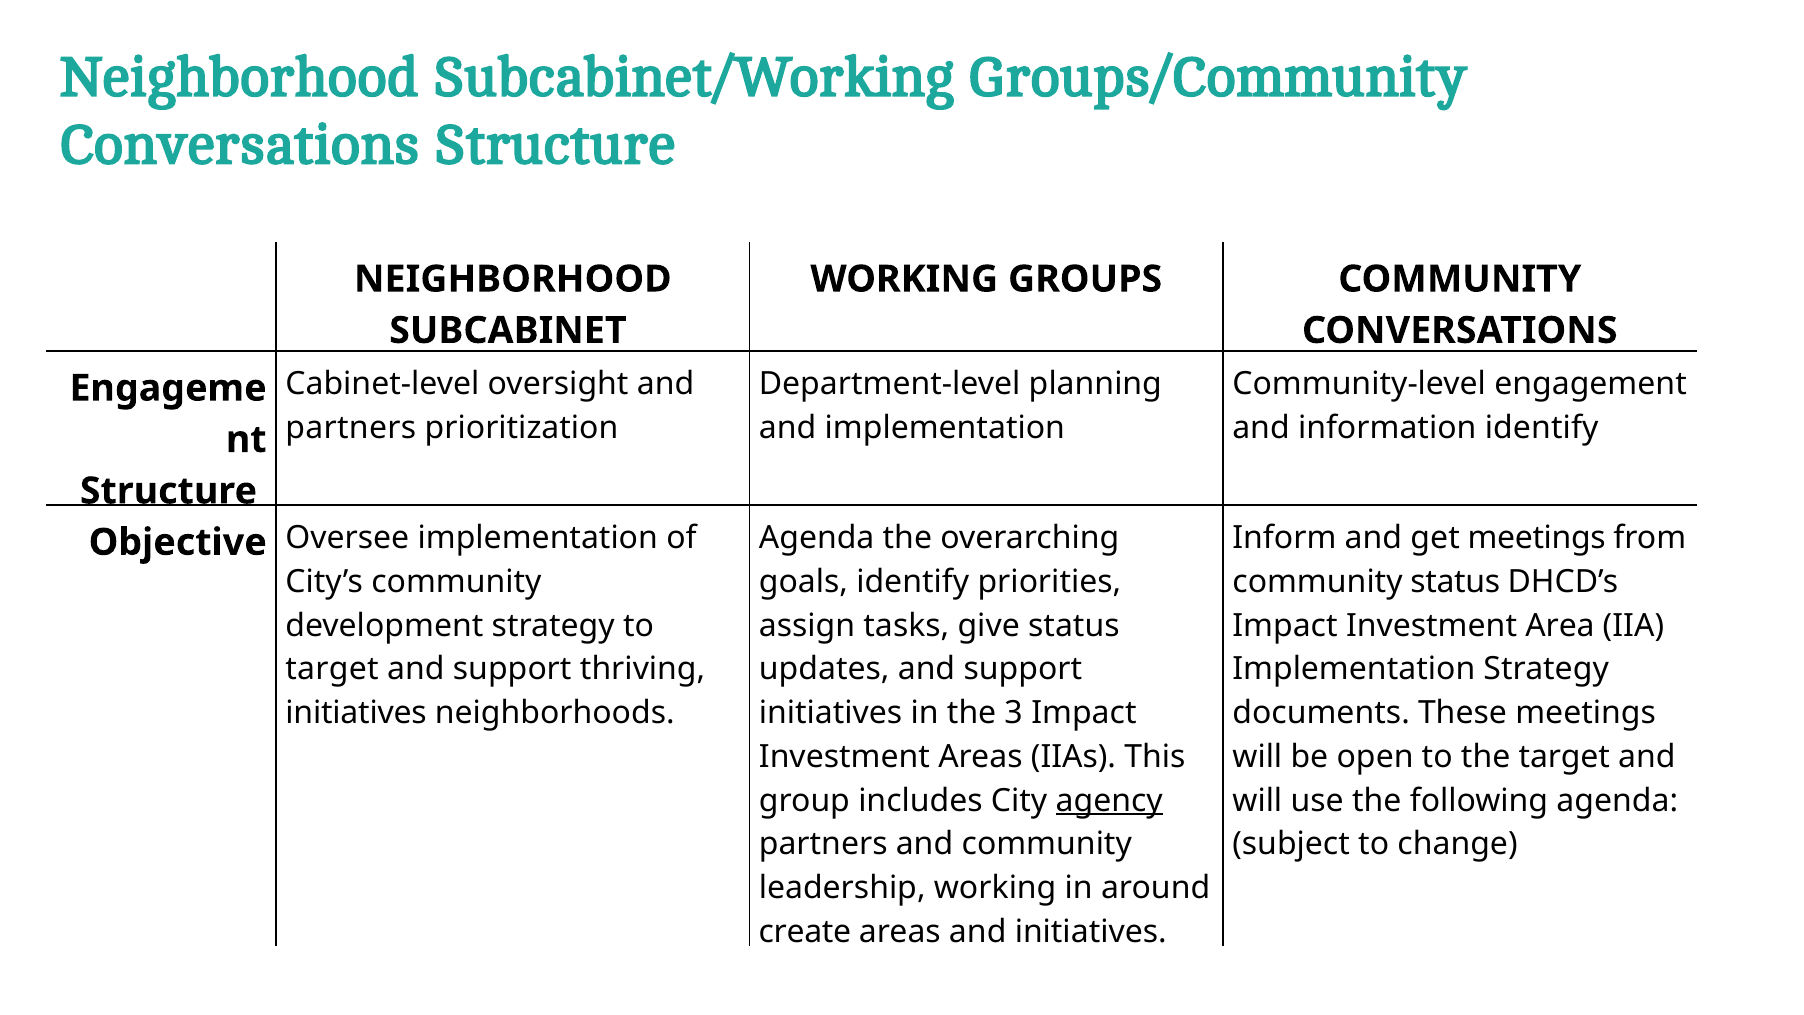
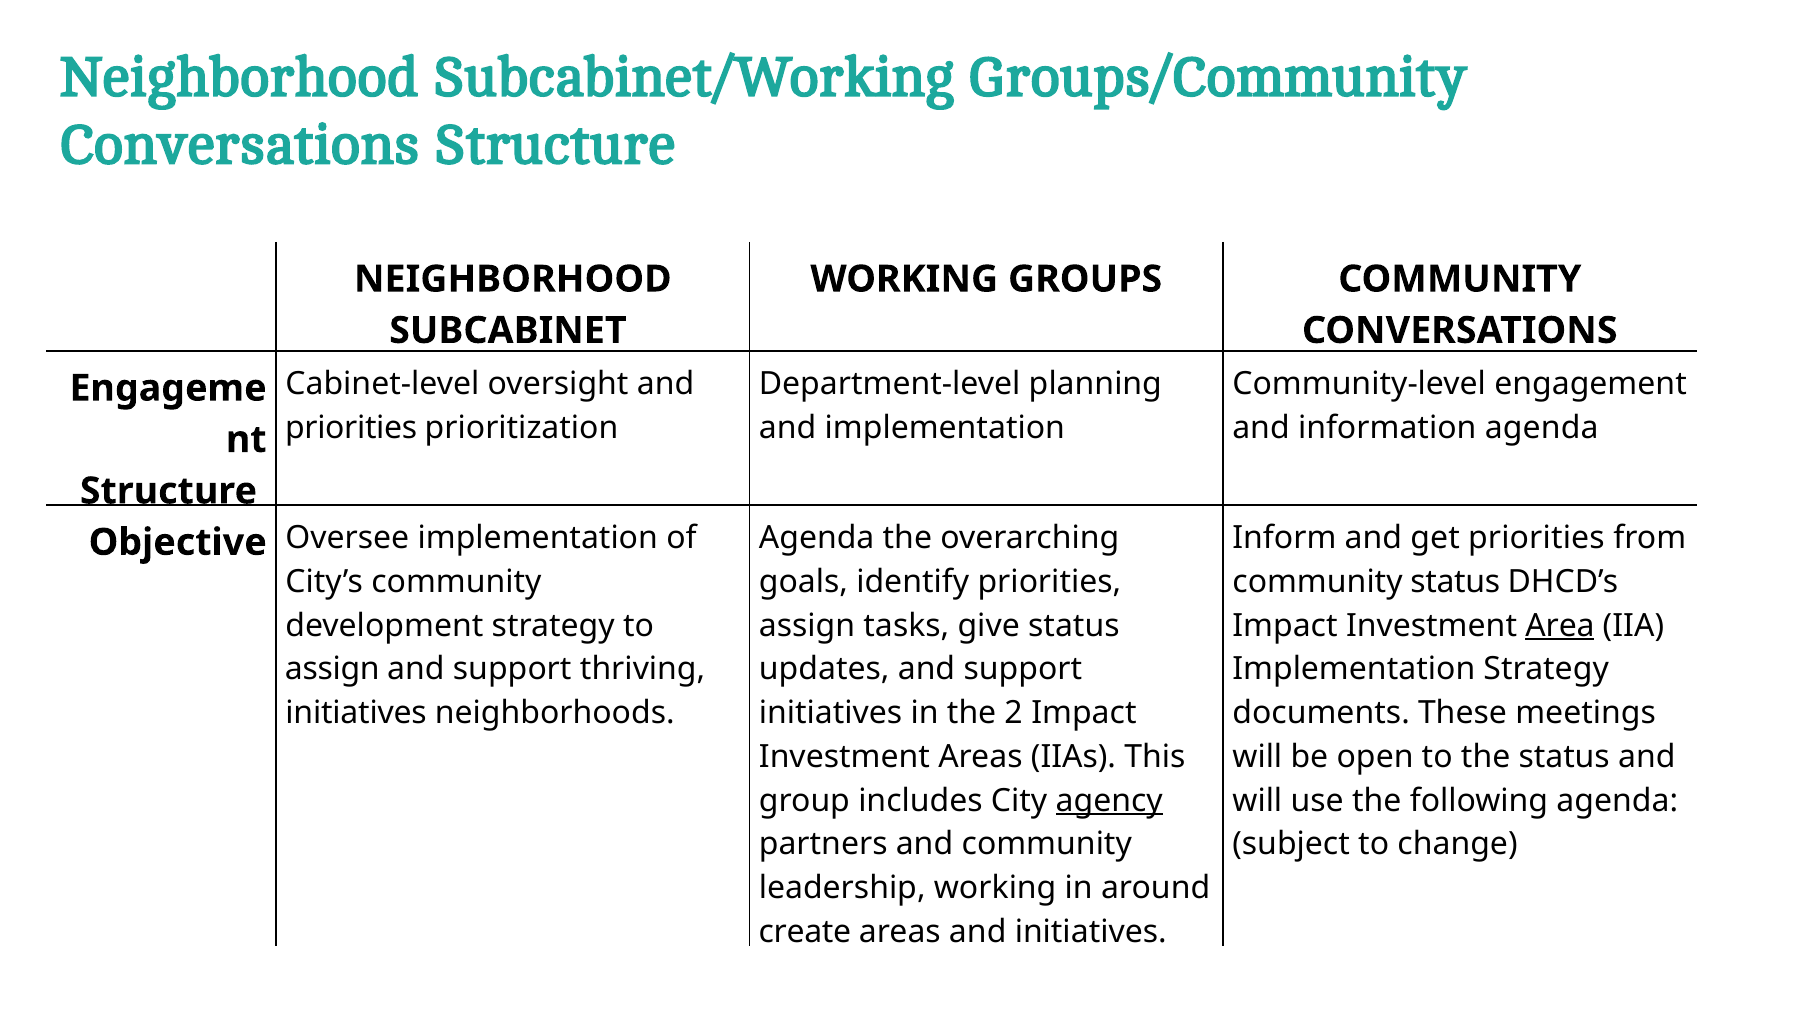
partners: partners -> priorities (351, 428)
information identify: identify -> agenda (1542, 428)
get meetings: meetings -> priorities (1536, 538)
Area underline: none -> present (1560, 625)
target: target -> assign (332, 669)
3: 3 -> 2 (1014, 713)
the target: target -> status (1564, 757)
